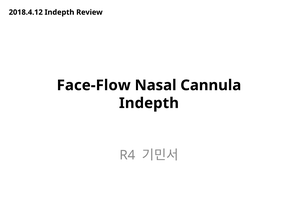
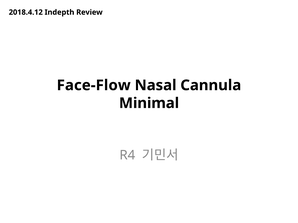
Indepth: Indepth -> Minimal (149, 103)
